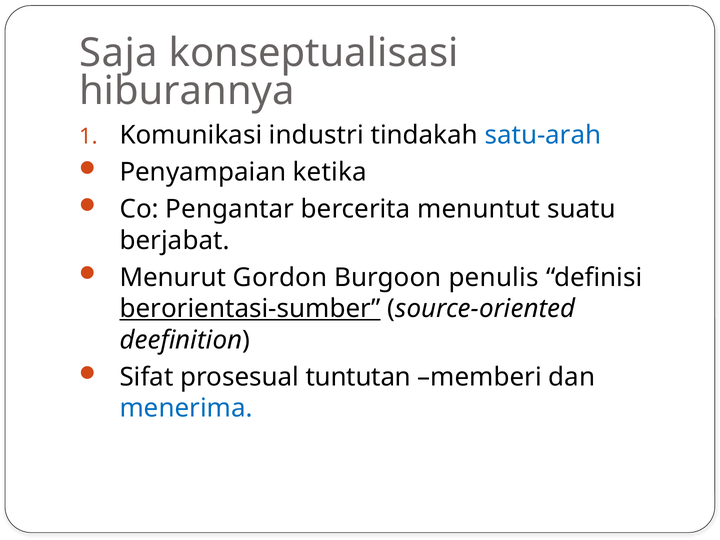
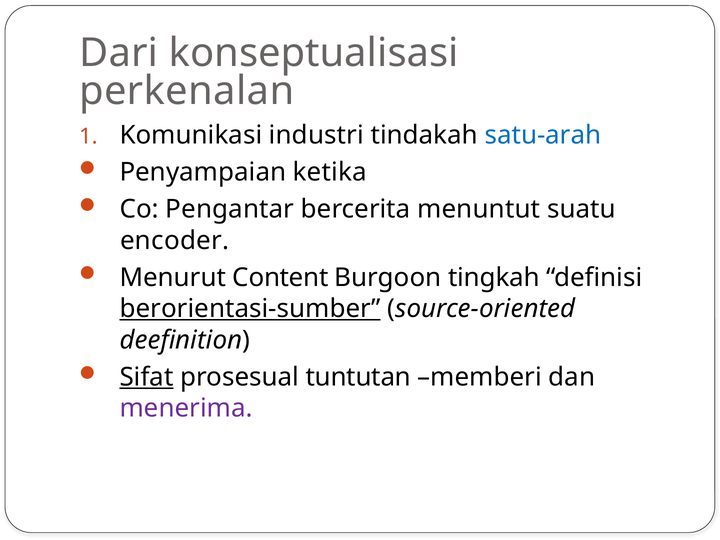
Saja: Saja -> Dari (119, 53)
hiburannya: hiburannya -> perkenalan (187, 91)
berjabat: berjabat -> encoder (175, 240)
Gordon: Gordon -> Content (280, 278)
penulis: penulis -> tingkah (494, 278)
Sifat underline: none -> present (147, 377)
menerima colour: blue -> purple (186, 408)
